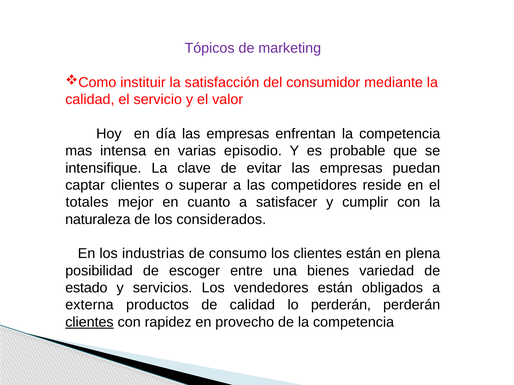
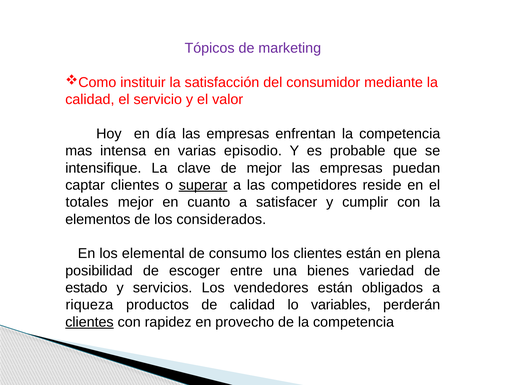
de evitar: evitar -> mejor (264, 168)
superar underline: none -> present (203, 185)
naturaleza: naturaleza -> elementos (98, 220)
industrias: industrias -> elemental (153, 254)
externa: externa -> riqueza (89, 305)
lo perderán: perderán -> variables (341, 305)
